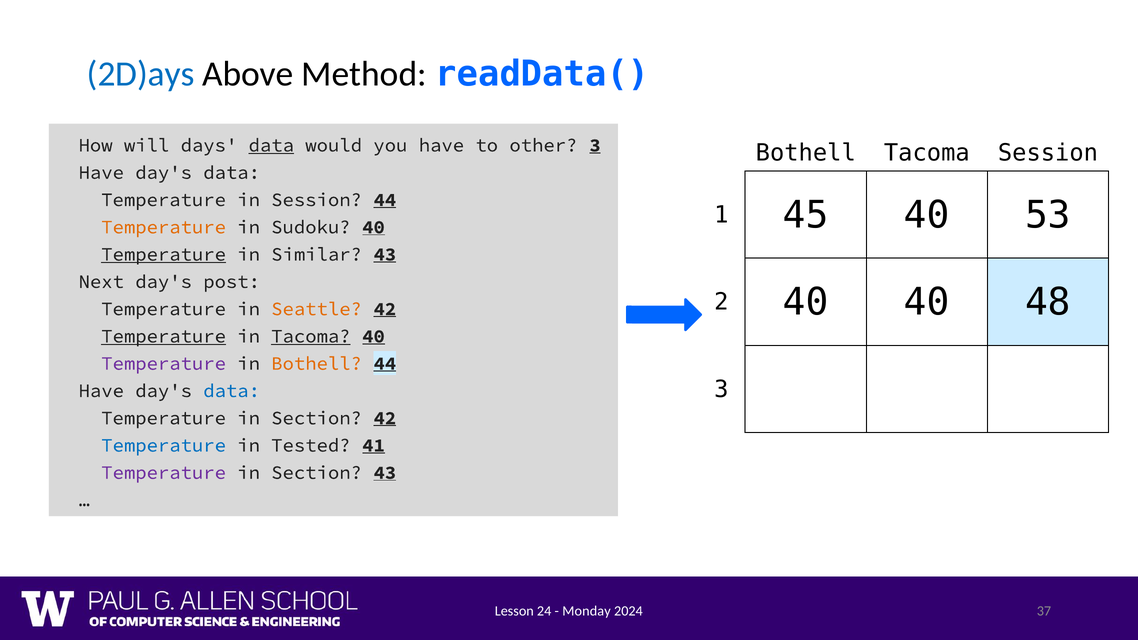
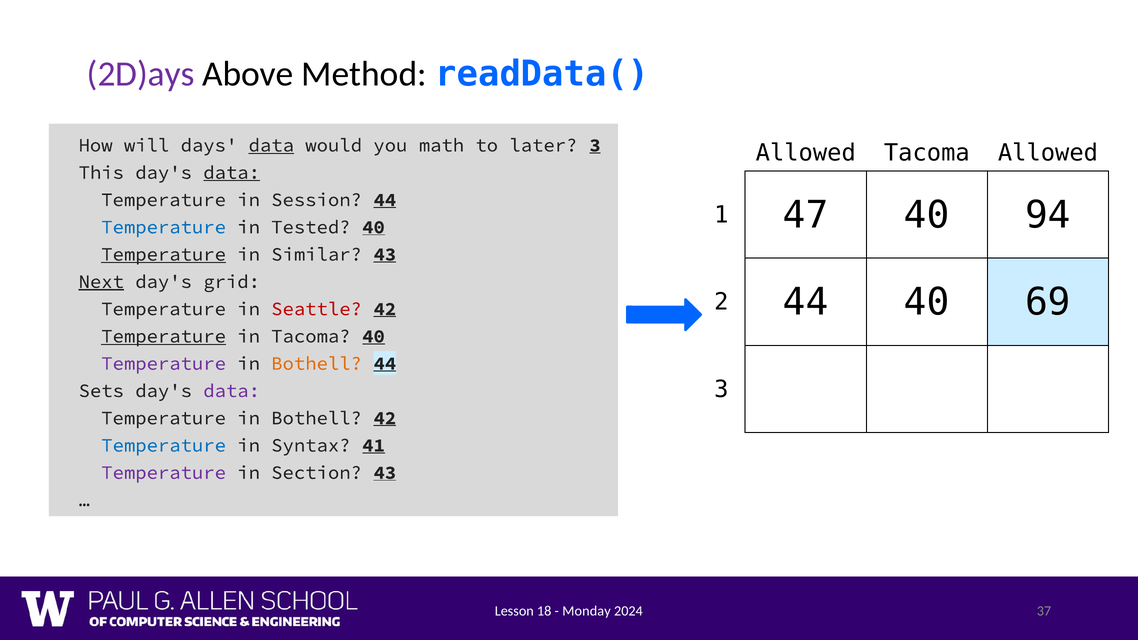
2D)ays colour: blue -> purple (141, 74)
you have: have -> math (441, 145)
other: other -> later (543, 145)
Bothell: Bothell -> Allowed (806, 153)
Tacoma Session: Session -> Allowed (1048, 153)
Have: Have -> This (101, 173)
data underline: none -> present (232, 173)
45: 45 -> 47 (806, 215)
53: 53 -> 94 (1048, 215)
Temperature colour: orange -> blue (164, 227)
Sudoku: Sudoku -> Tested (311, 227)
Next underline: none -> present (101, 282)
post: post -> grid (232, 282)
2 40: 40 -> 44 (806, 302)
48: 48 -> 69 (1048, 302)
Seattle colour: orange -> red (317, 309)
Tacoma underline: present -> none (311, 336)
Have: Have -> Sets (101, 391)
data colour: blue -> purple (232, 391)
Section: Section -> Bothell (317, 418)
Tested: Tested -> Syntax (311, 445)
24: 24 -> 18 (544, 611)
